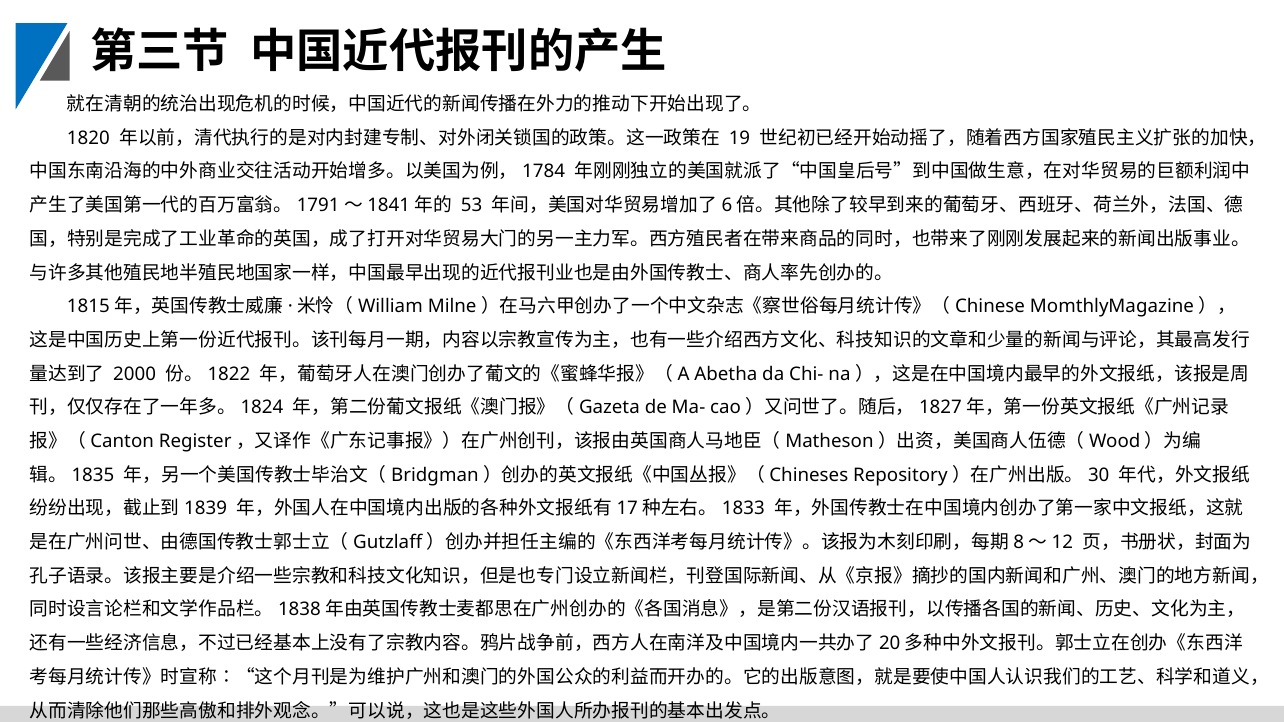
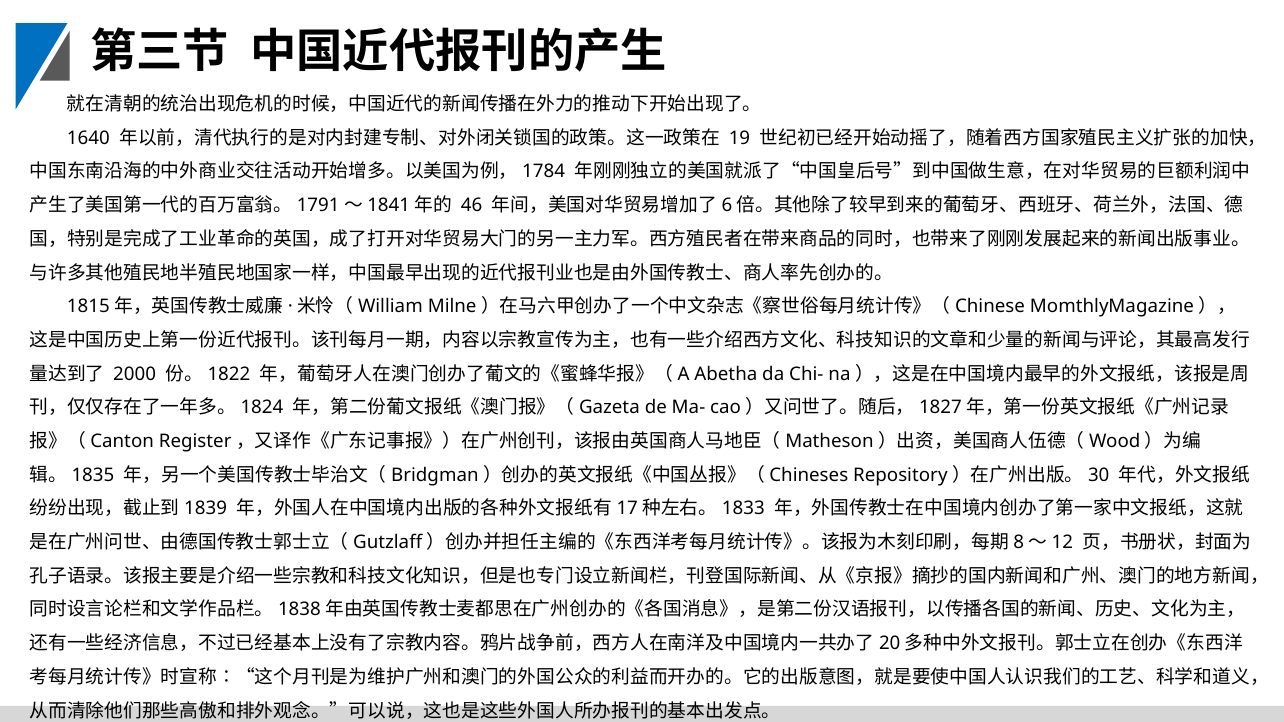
1820: 1820 -> 1640 (88, 138)
53: 53 -> 46 (472, 206)
